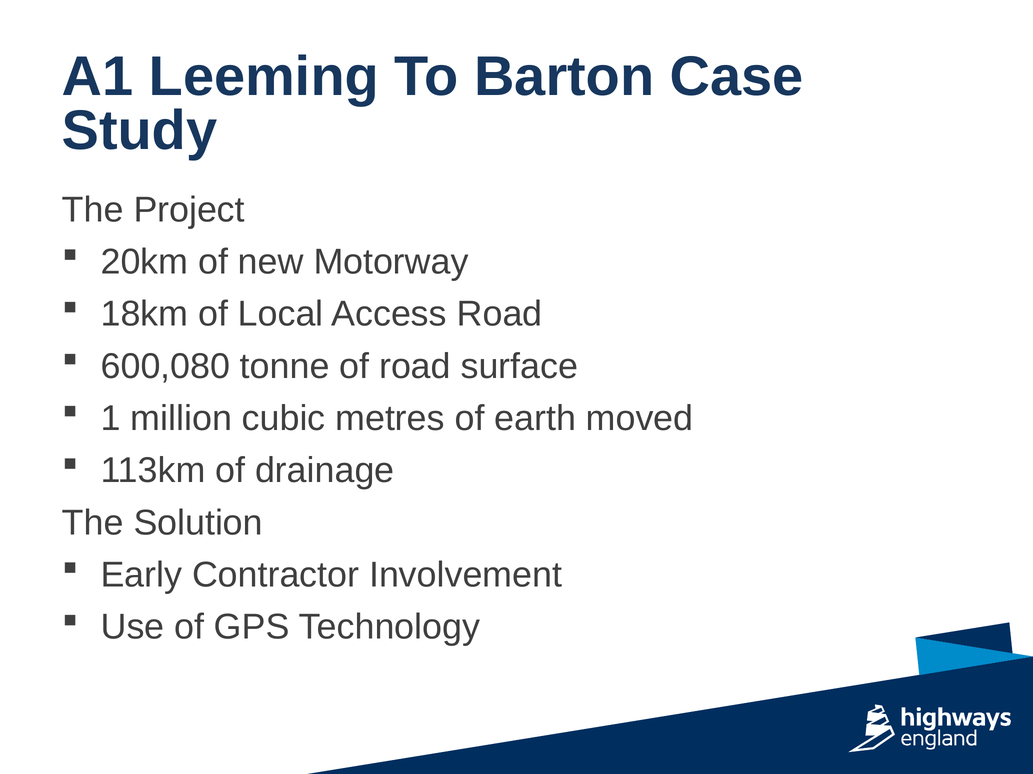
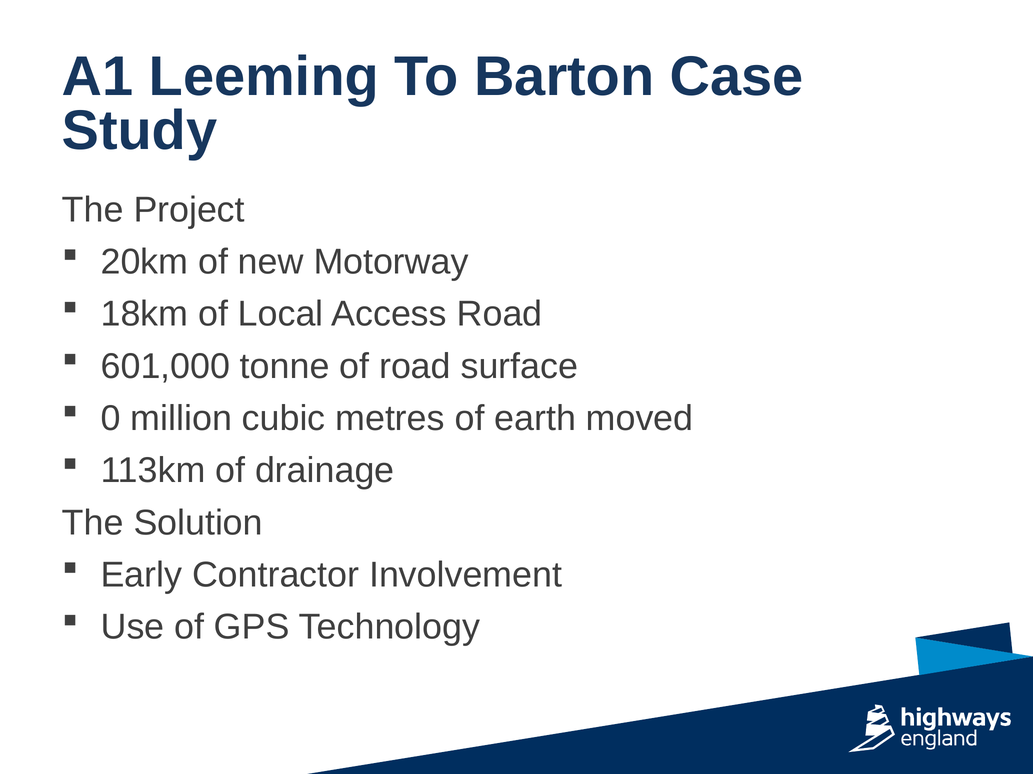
600,080: 600,080 -> 601,000 (165, 367)
1: 1 -> 0 (111, 419)
